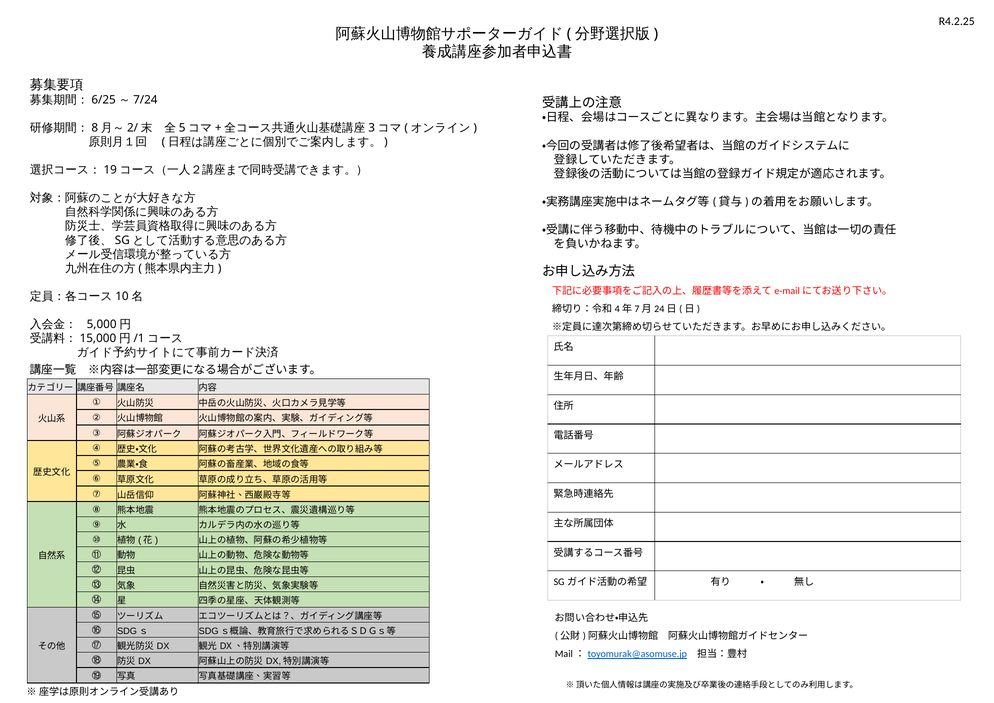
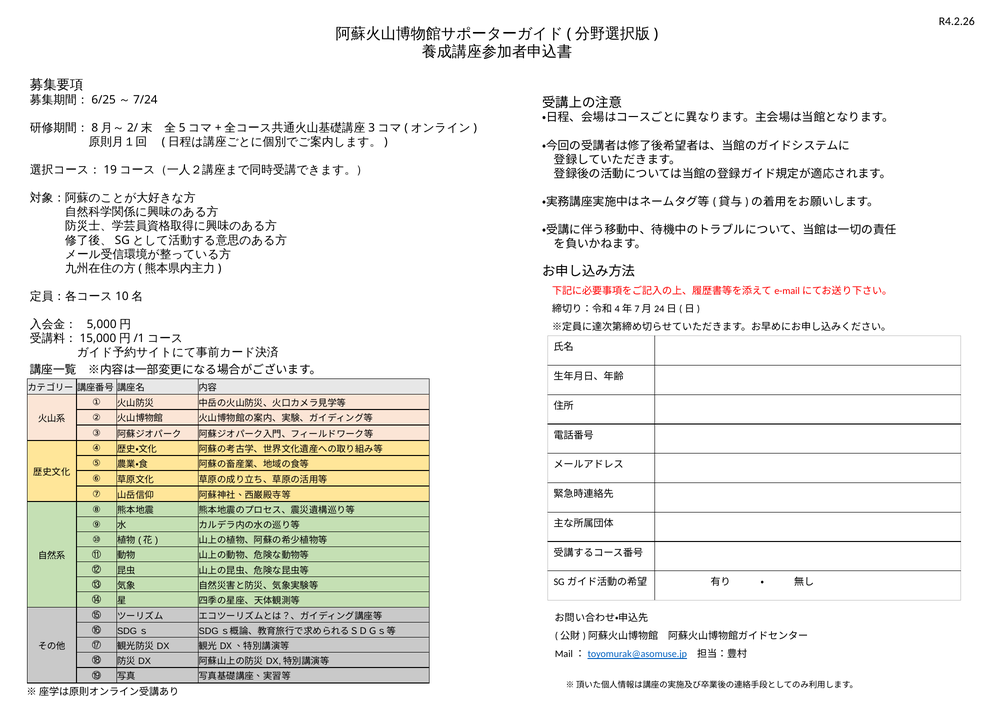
R4.2.25: R4.2.25 -> R4.2.26 (957, 21)
